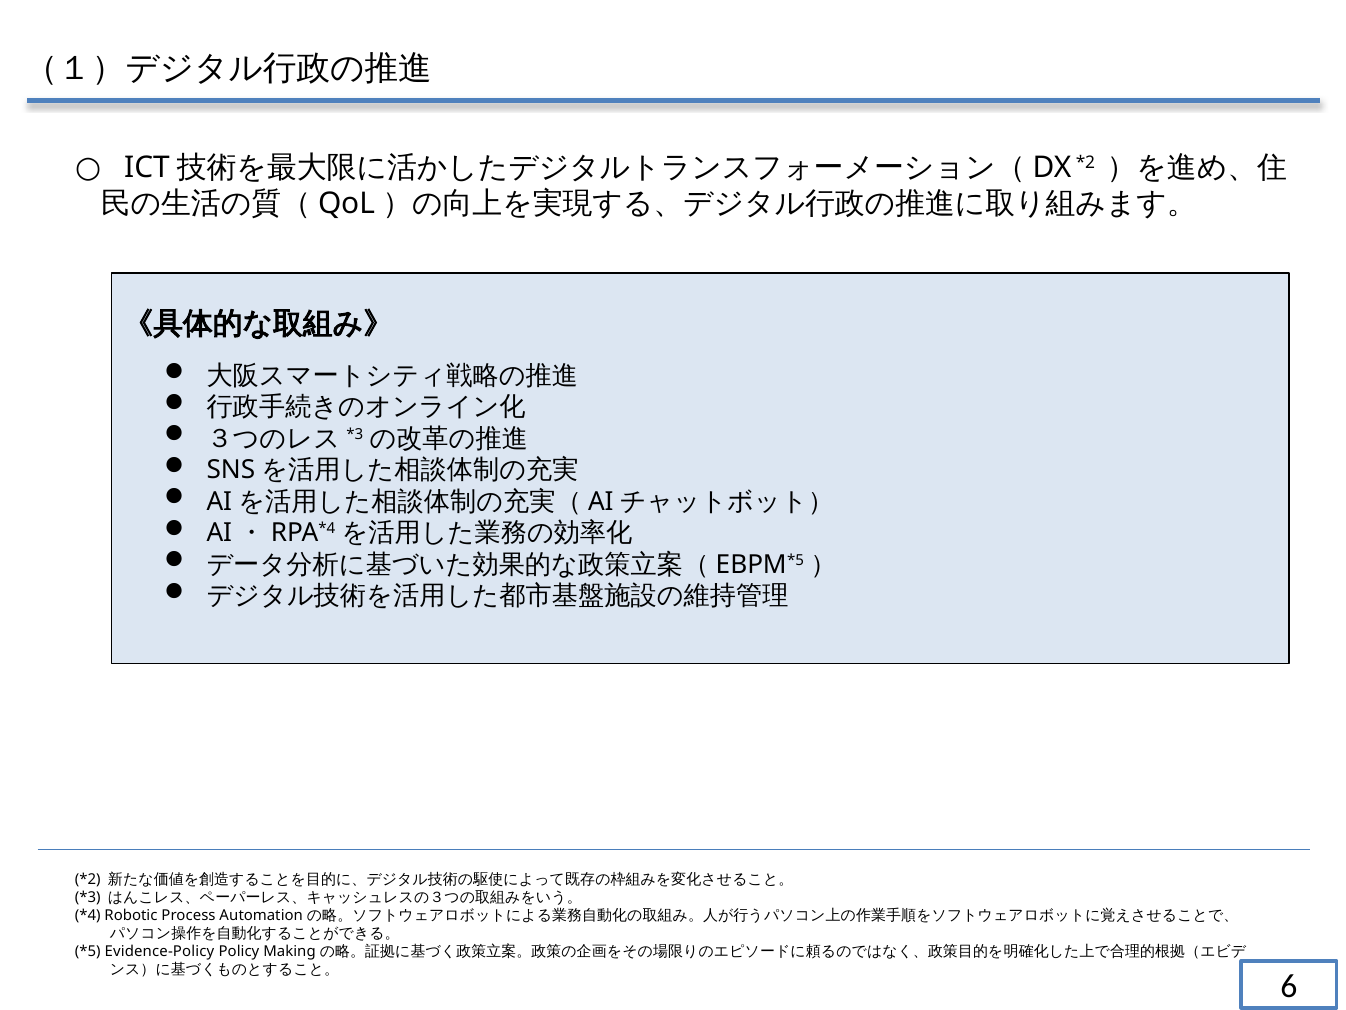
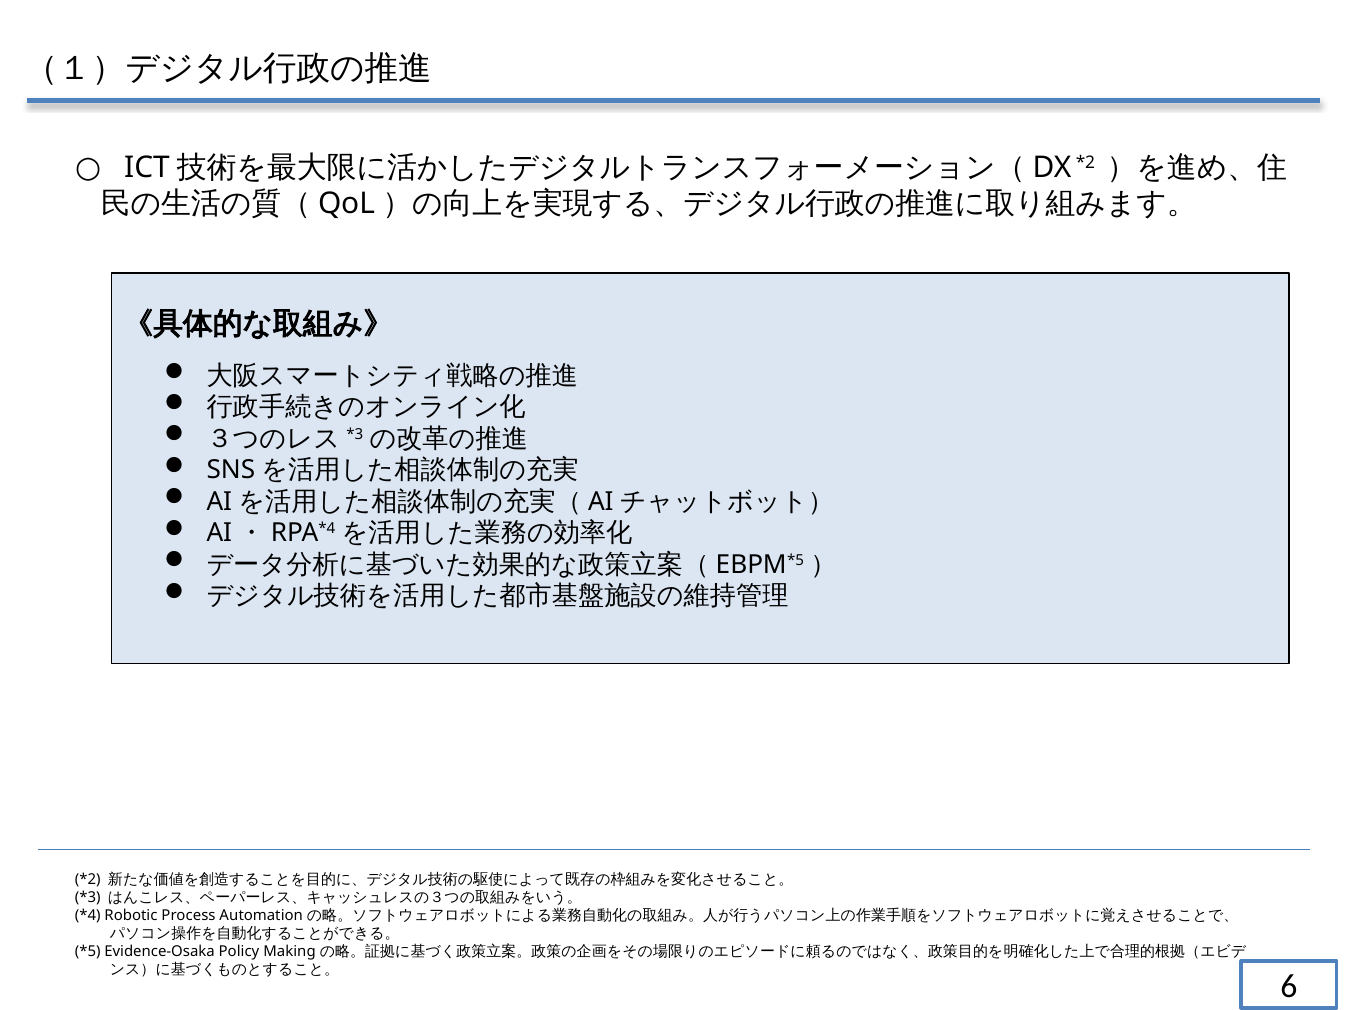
Evidence-Policy: Evidence-Policy -> Evidence-Osaka (160, 951)
